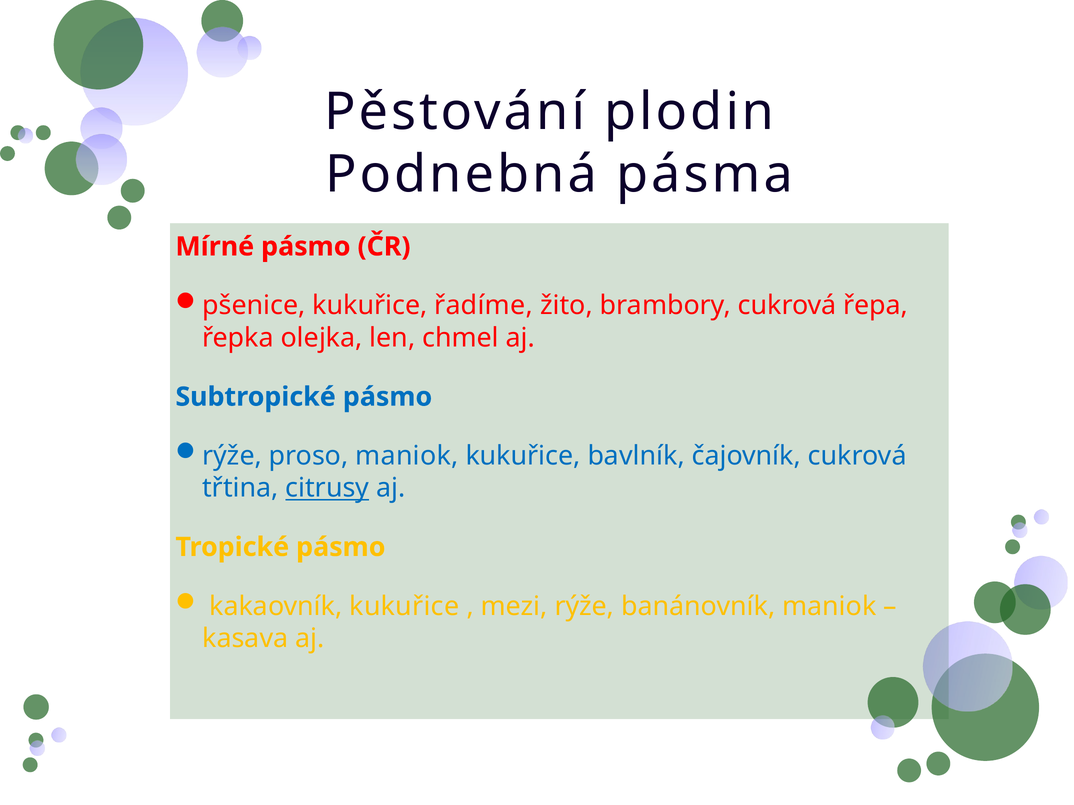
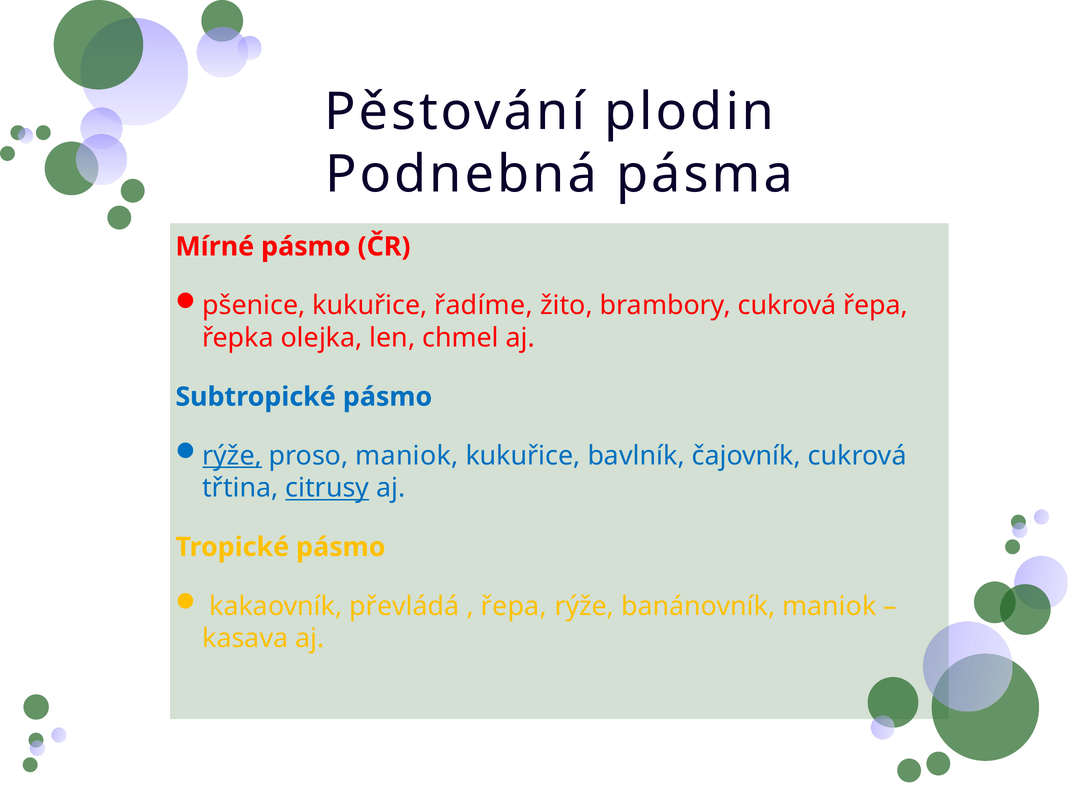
rýže underline: none -> present (232, 456)
kakaovník kukuřice: kukuřice -> převládá (404, 607)
mezi: mezi -> řepa (514, 607)
